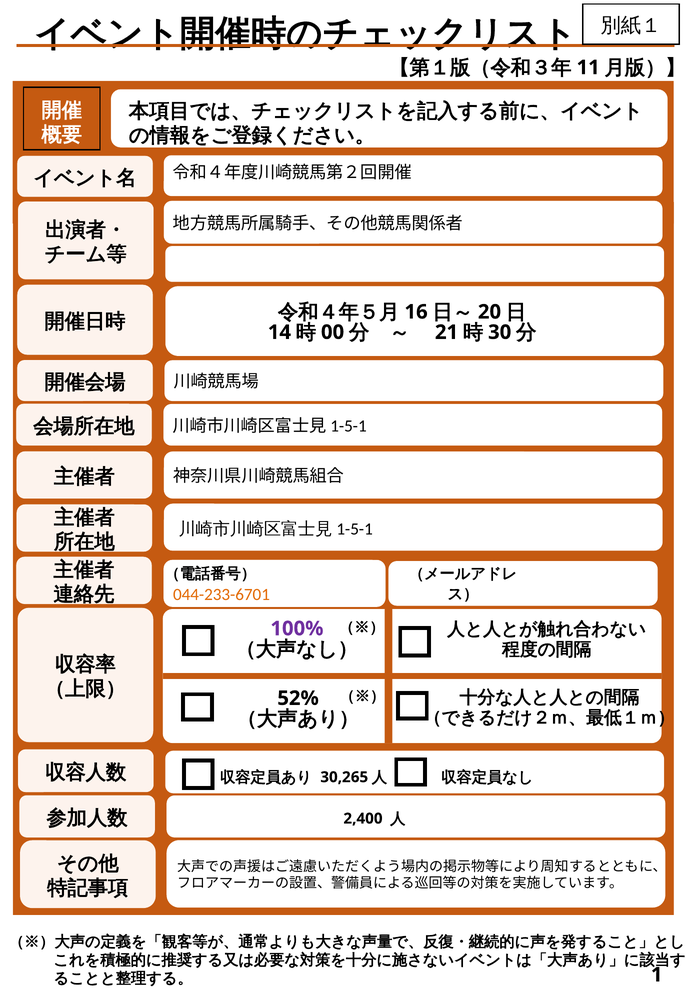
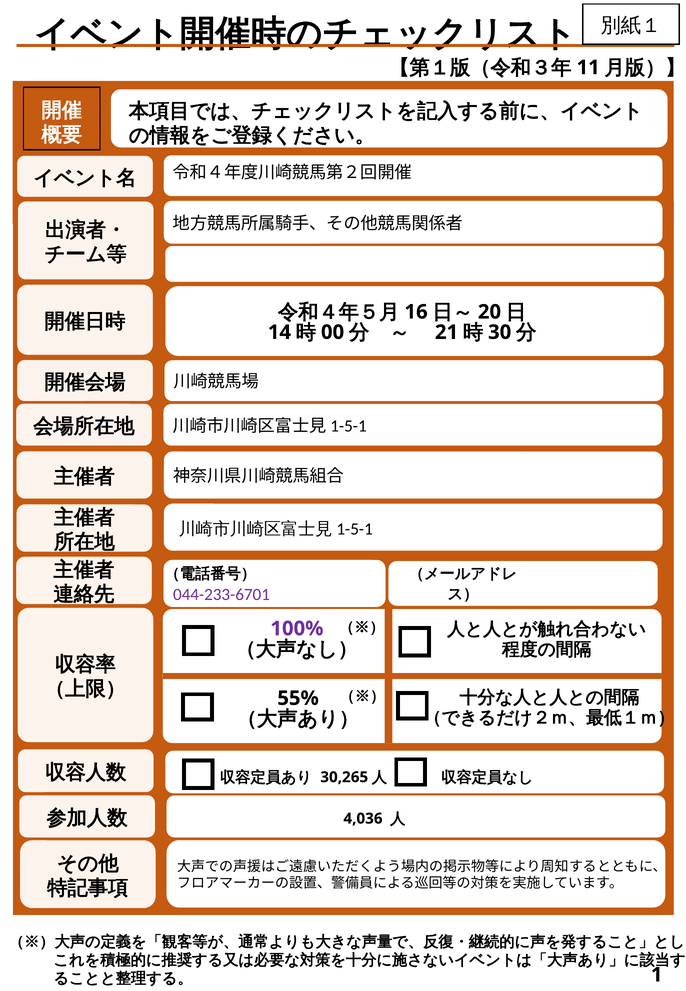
044-233-6701 colour: orange -> purple (221, 595)
52%: 52% -> 55% (298, 698)
2,400: 2,400 -> 4,036 (363, 818)
